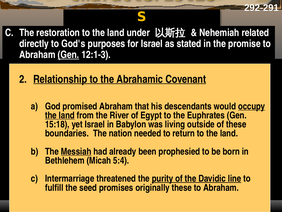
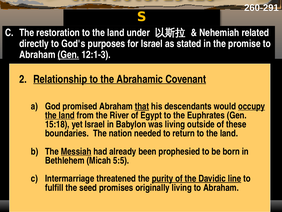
292-291: 292-291 -> 260-291 (261, 8)
that underline: none -> present (142, 106)
5:4: 5:4 -> 5:5 (121, 160)
originally these: these -> living (182, 187)
